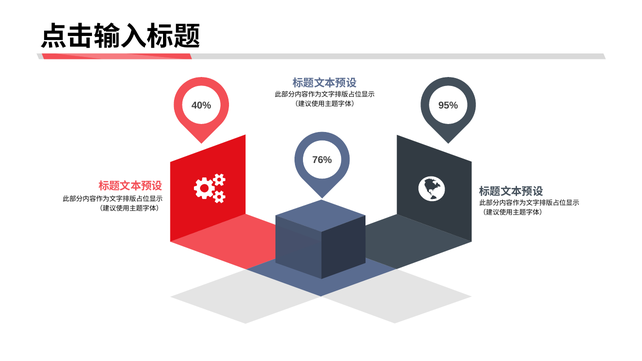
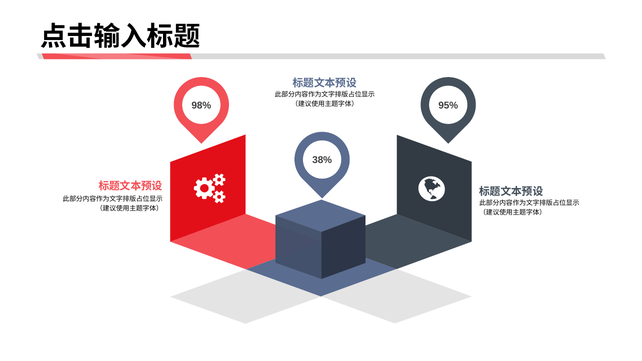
40%: 40% -> 98% (201, 105)
76%: 76% -> 38% (322, 160)
